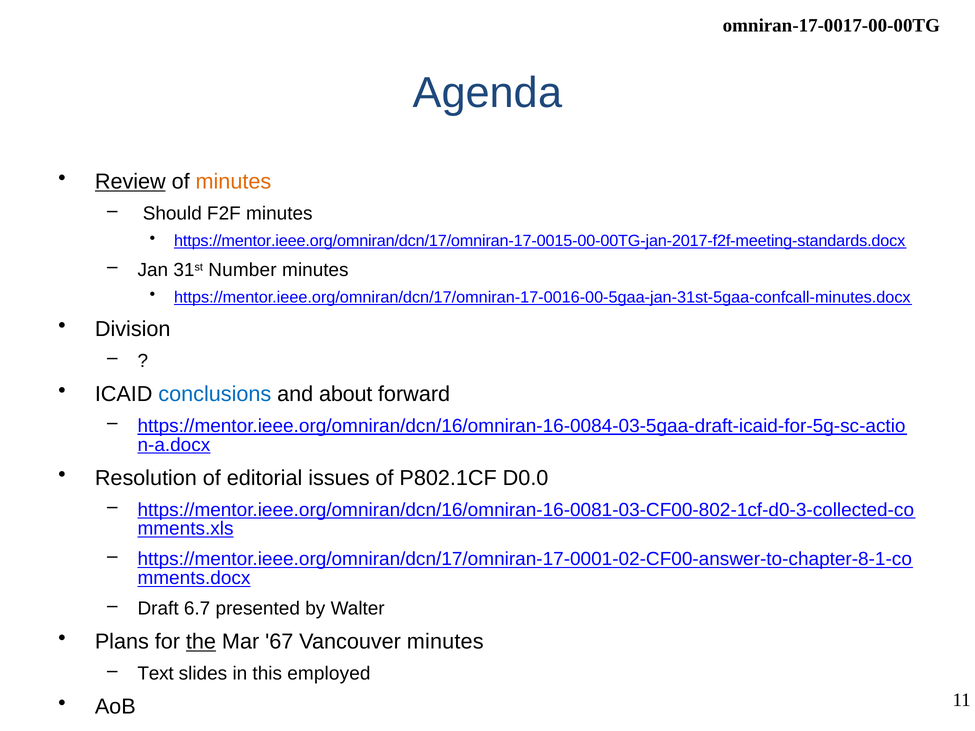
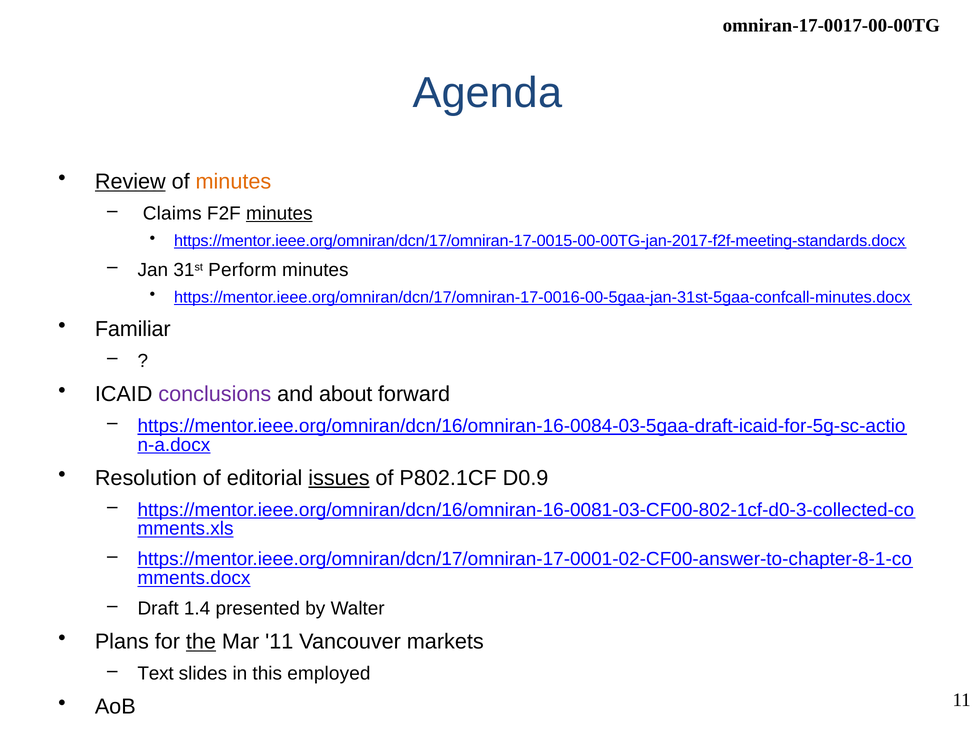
Should: Should -> Claims (172, 214)
minutes underline: none -> present (279, 214)
Number: Number -> Perform (242, 270)
Division: Division -> Familiar (133, 329)
conclusions colour: blue -> purple (215, 394)
issues underline: none -> present (339, 478)
D0.0: D0.0 -> D0.9 (526, 478)
6.7: 6.7 -> 1.4 (197, 609)
Mar 67: 67 -> 11 (279, 642)
Vancouver minutes: minutes -> markets (445, 642)
